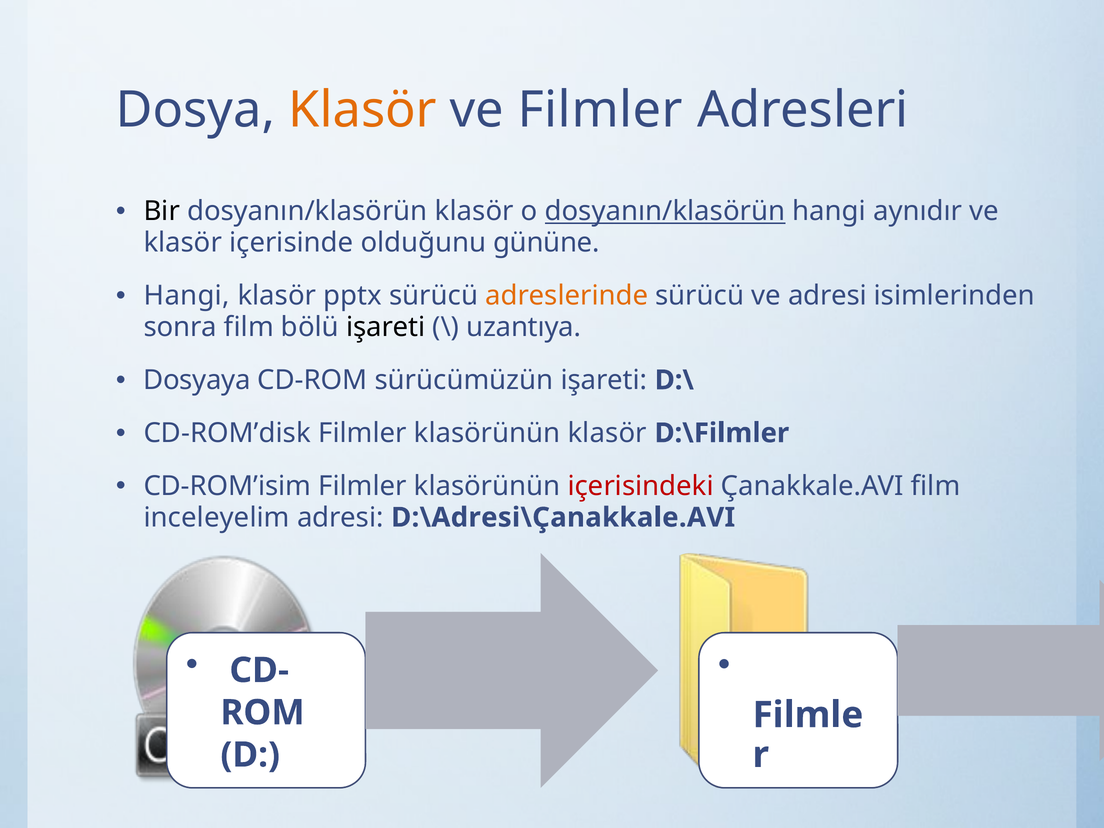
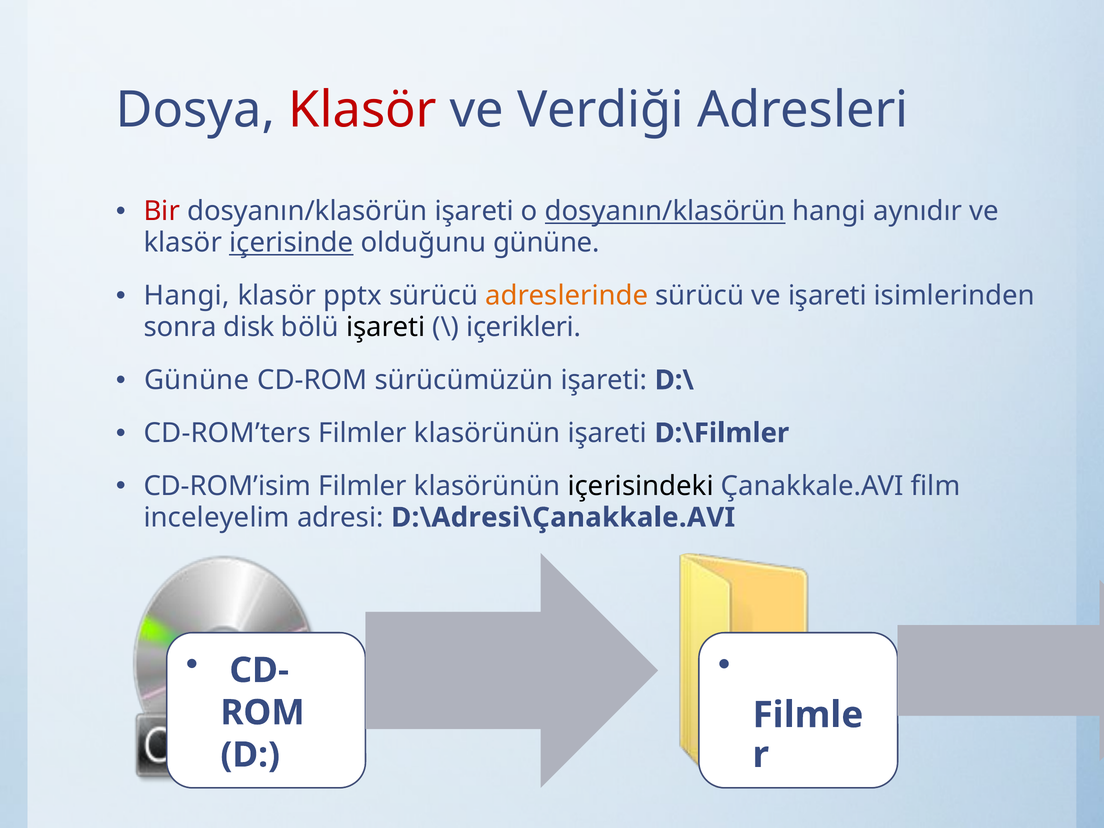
Klasör colour: orange -> red (363, 110)
ve Filmler: Filmler -> Verdiği (601, 110)
Bir colour: black -> red (162, 211)
dosyanın/klasörün klasör: klasör -> işareti (474, 211)
içerisinde underline: none -> present (291, 243)
ve adresi: adresi -> işareti (827, 296)
sonra film: film -> disk (249, 327)
uzantıya: uzantıya -> içerikleri (524, 327)
Dosyaya: Dosyaya -> Gününe (197, 380)
CD-ROM’disk: CD-ROM’disk -> CD-ROM’ters (227, 433)
klasörünün klasör: klasör -> işareti (607, 433)
içerisindeki colour: red -> black (641, 486)
